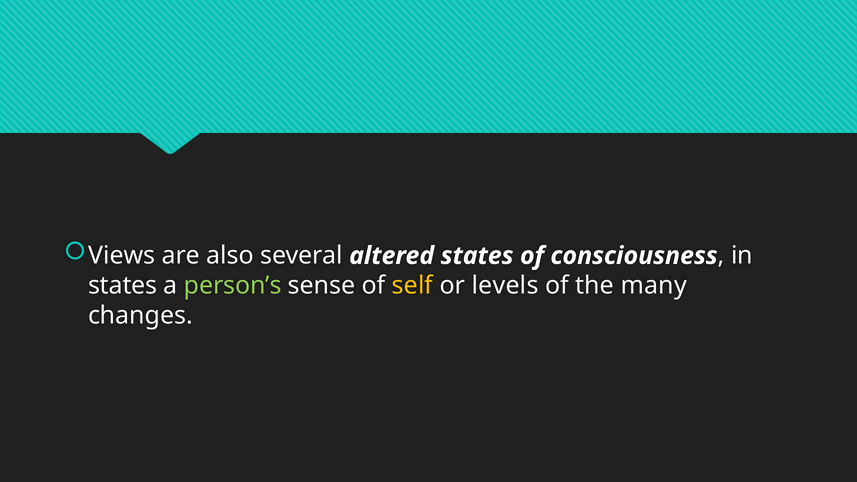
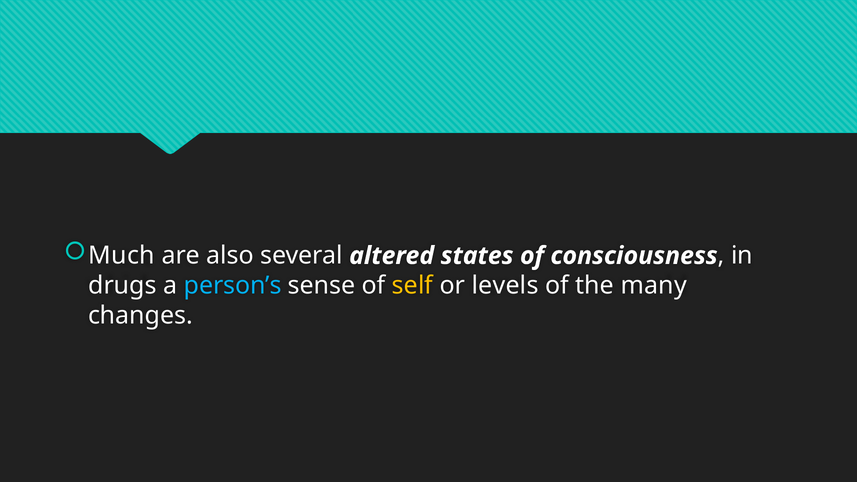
Views: Views -> Much (122, 256)
states: states -> drugs (123, 286)
person’s colour: light green -> light blue (233, 286)
